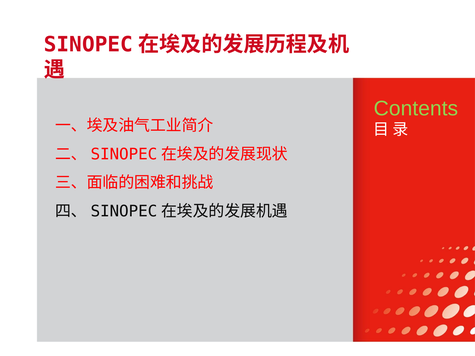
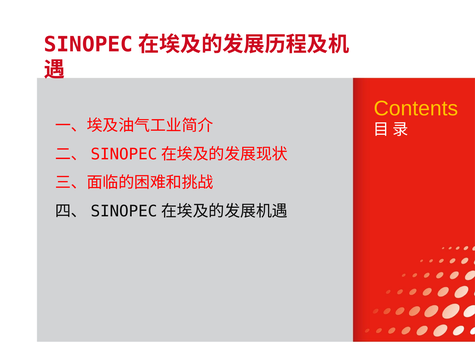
Contents colour: light green -> yellow (416, 109)
